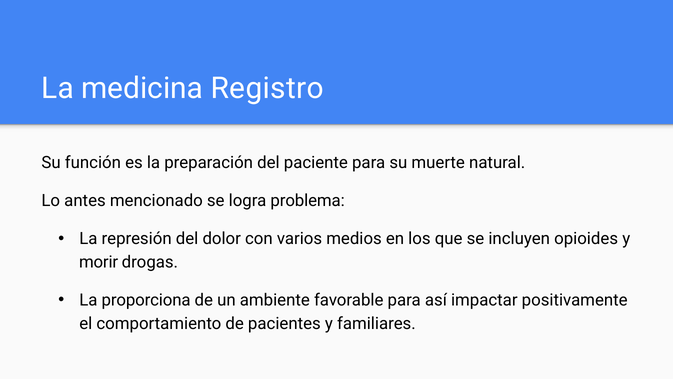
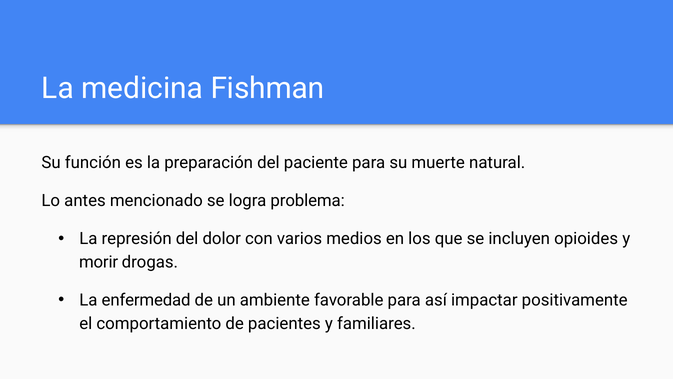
Registro: Registro -> Fishman (267, 88)
proporciona: proporciona -> enfermedad (146, 300)
